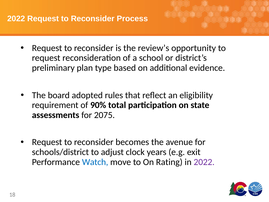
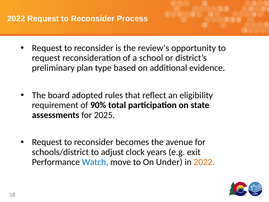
2075: 2075 -> 2025 (104, 115)
Rating: Rating -> Under (169, 162)
2022 colour: purple -> orange (204, 162)
